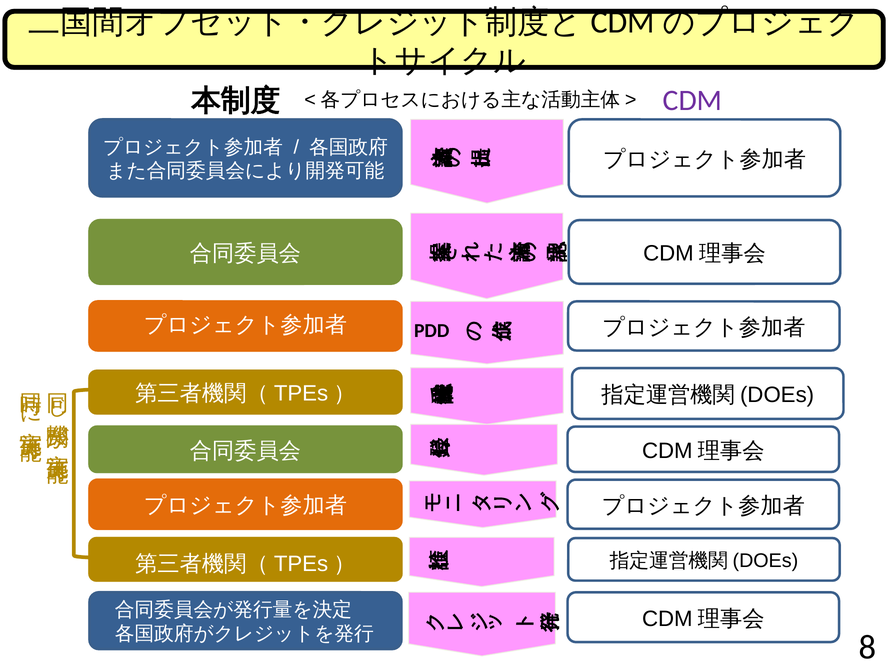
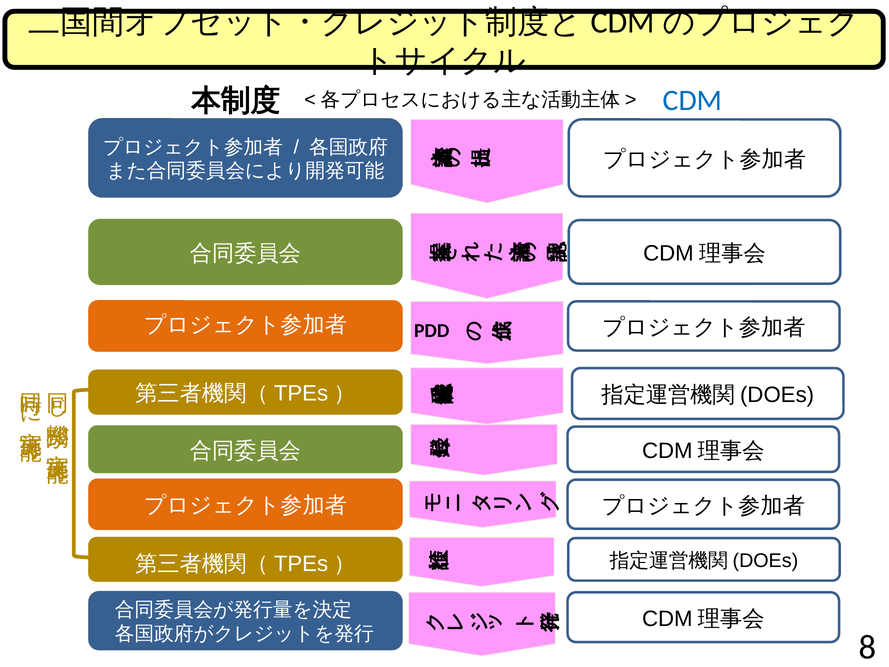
CDM colour: purple -> blue (693, 100)
